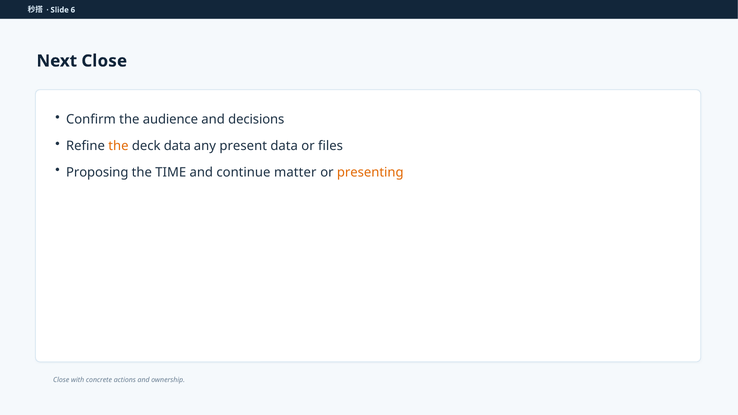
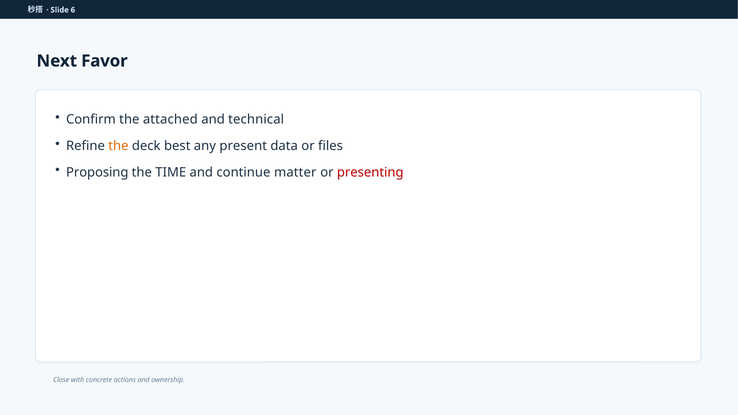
Next Close: Close -> Favor (104, 61)
audience: audience -> attached (170, 119)
decisions: decisions -> technical (256, 119)
deck data: data -> best (177, 146)
presenting colour: orange -> red (370, 172)
